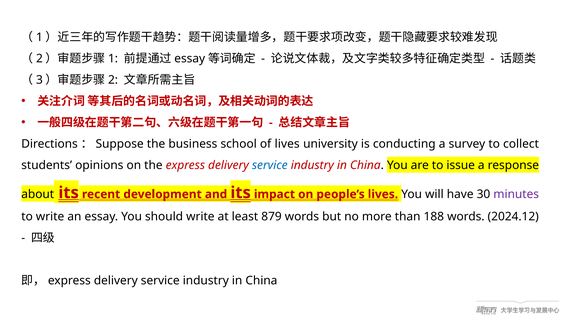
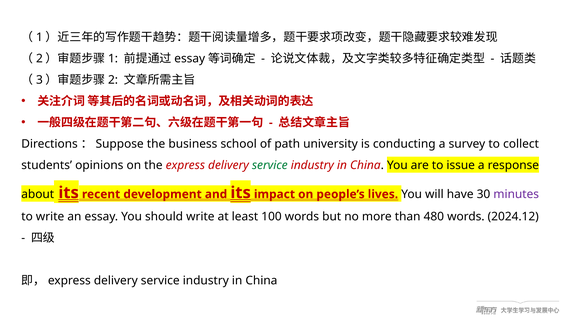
of lives: lives -> path (287, 144)
service colour: blue -> green (270, 166)
879: 879 -> 100 (271, 217)
188: 188 -> 480 (434, 217)
